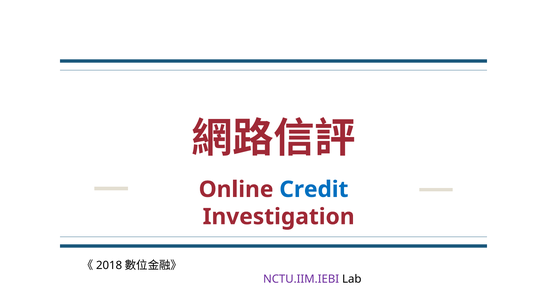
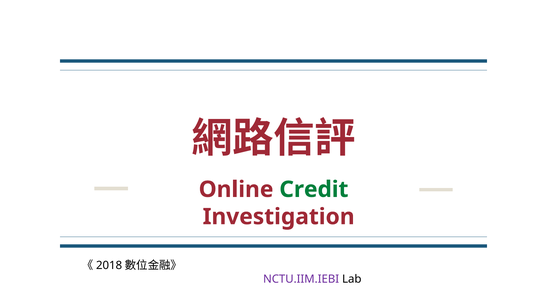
Credit colour: blue -> green (314, 190)
